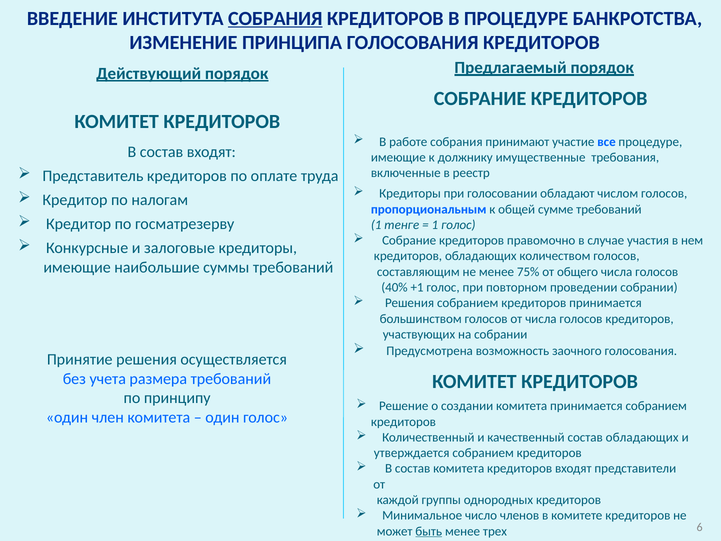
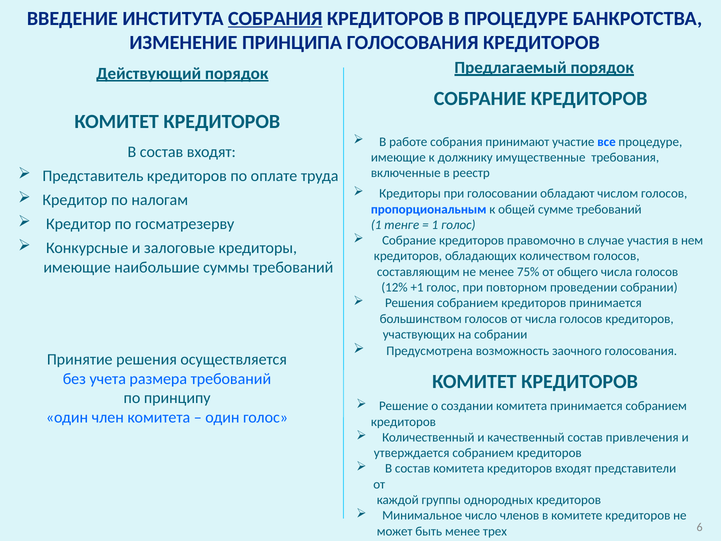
40%: 40% -> 12% (394, 287)
состав обладающих: обладающих -> привлечения (642, 437)
быть underline: present -> none (429, 531)
